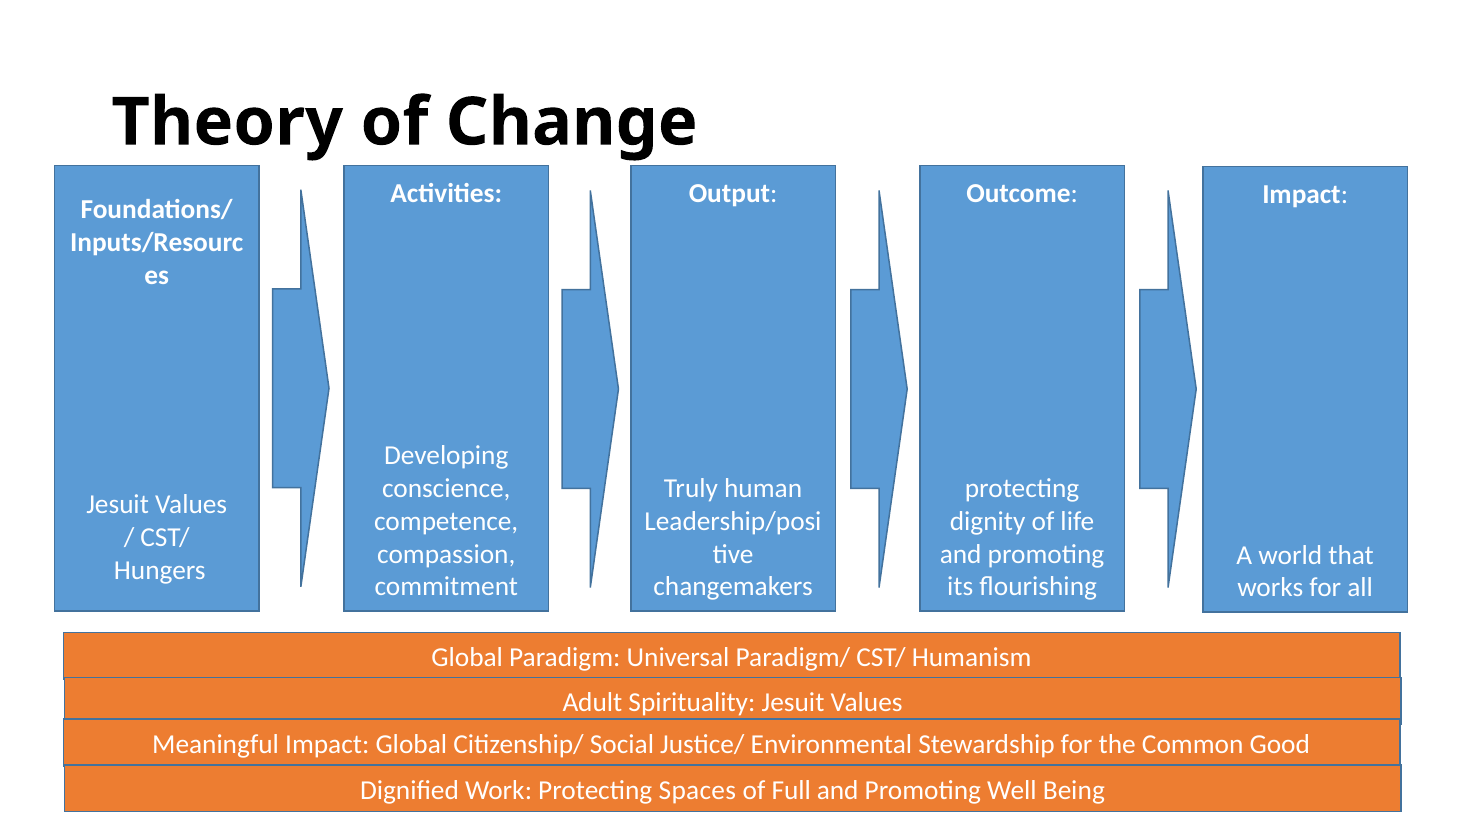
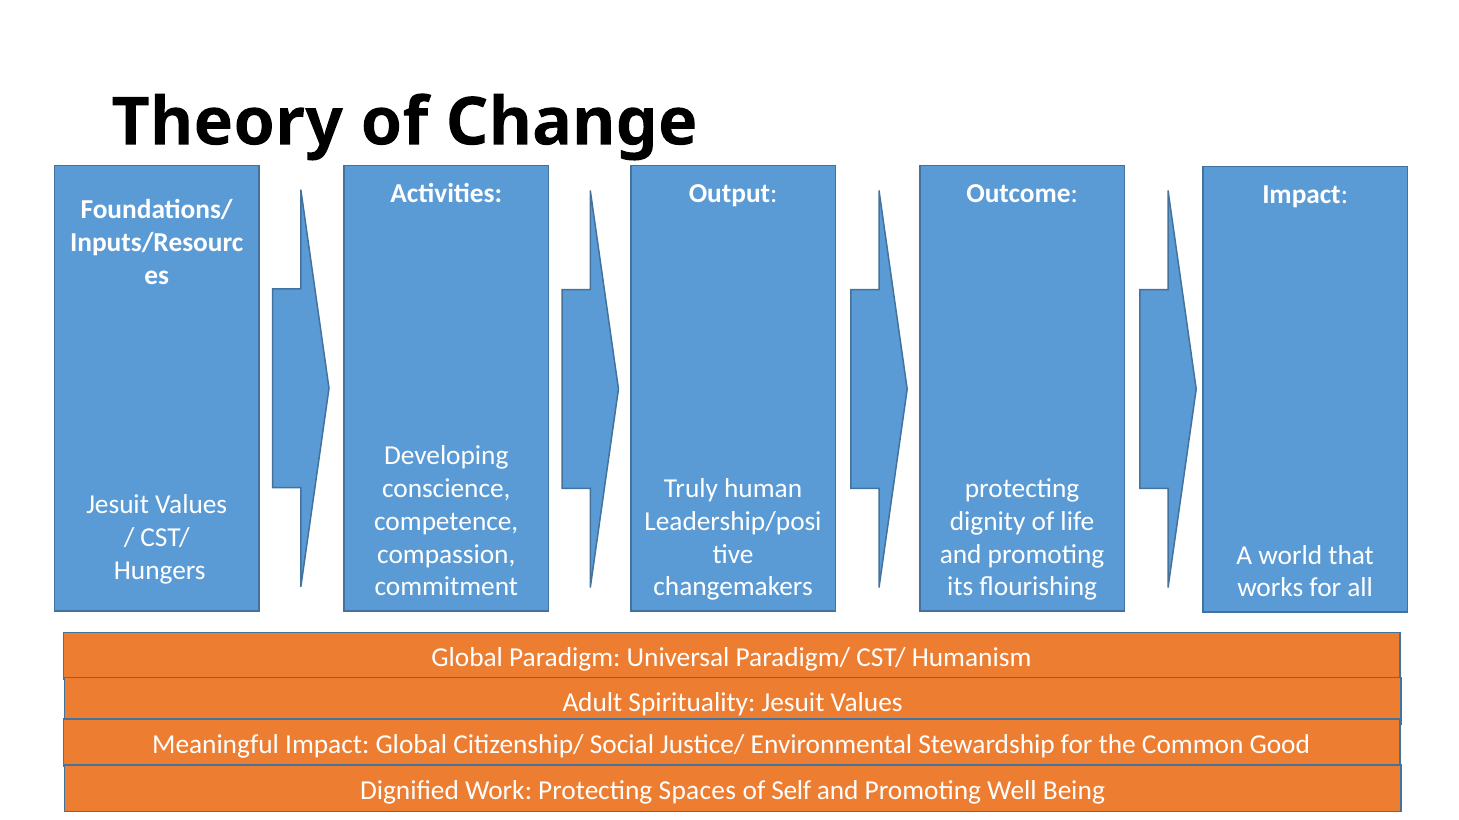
Full: Full -> Self (791, 791)
